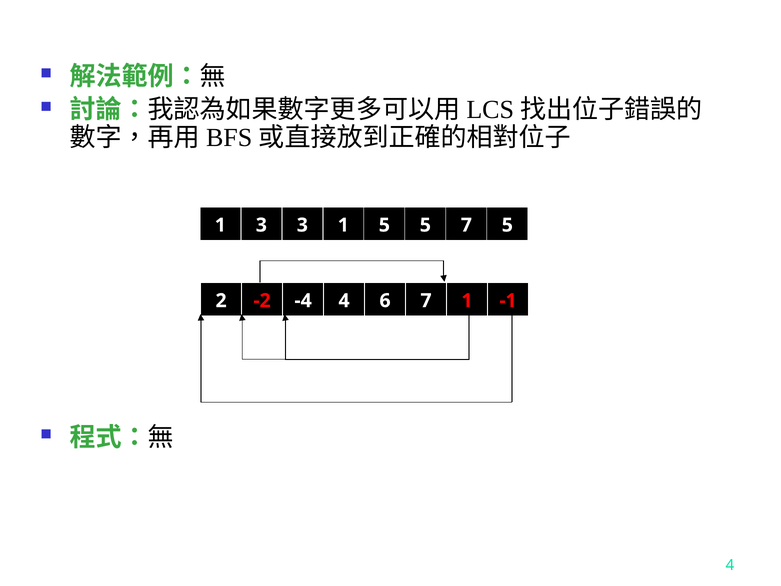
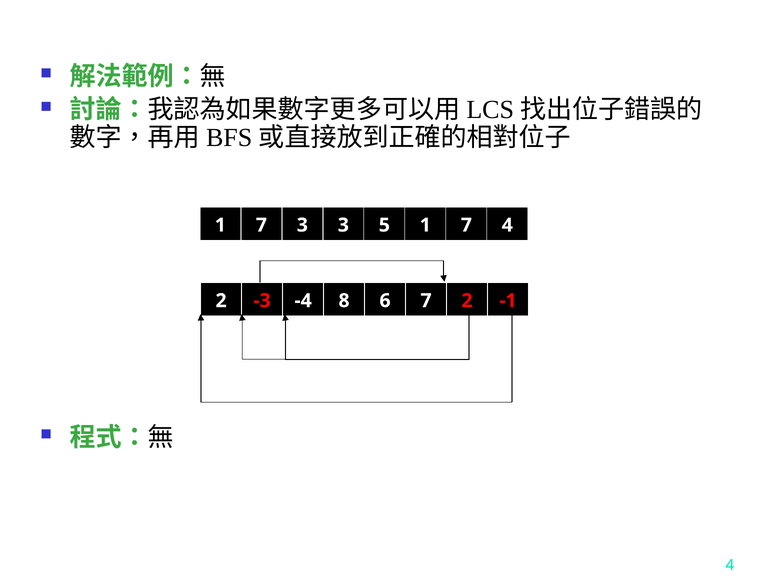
3: 3 -> 7 (261, 225)
3 1: 1 -> 3 (343, 225)
5 5: 5 -> 1 (425, 225)
7 5: 5 -> 4 (507, 225)
-2: -2 -> -3 (262, 301)
-4 4: 4 -> 8 (344, 301)
7 1: 1 -> 2 (467, 301)
